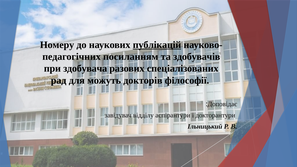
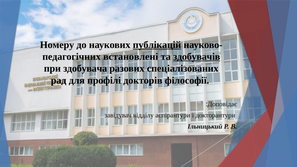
посиланням: посиланням -> встановлені (131, 57)
здобувачів underline: none -> present (197, 57)
можуть: можуть -> профілі (104, 80)
